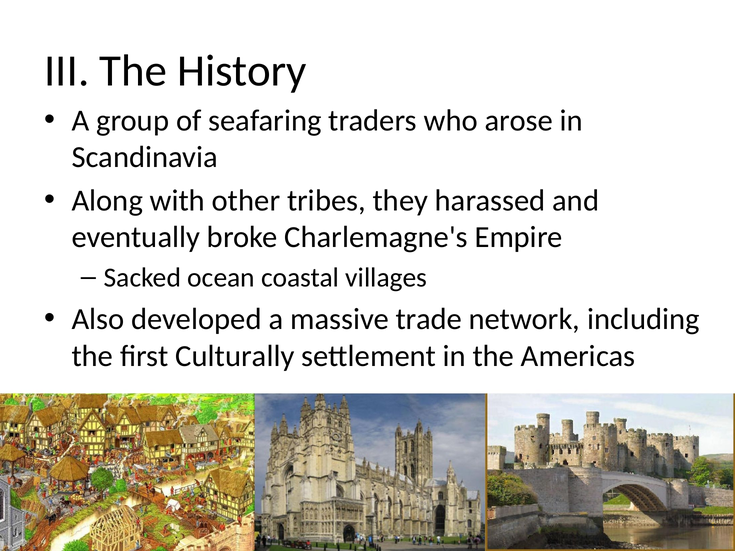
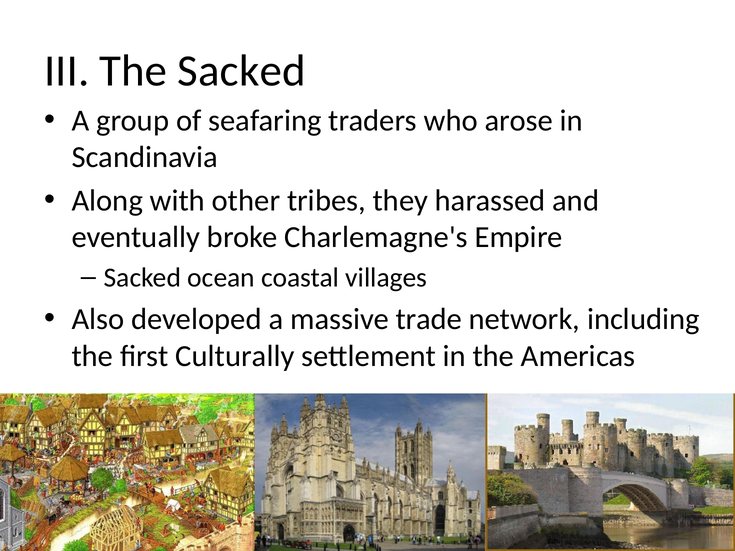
The History: History -> Sacked (242, 71)
